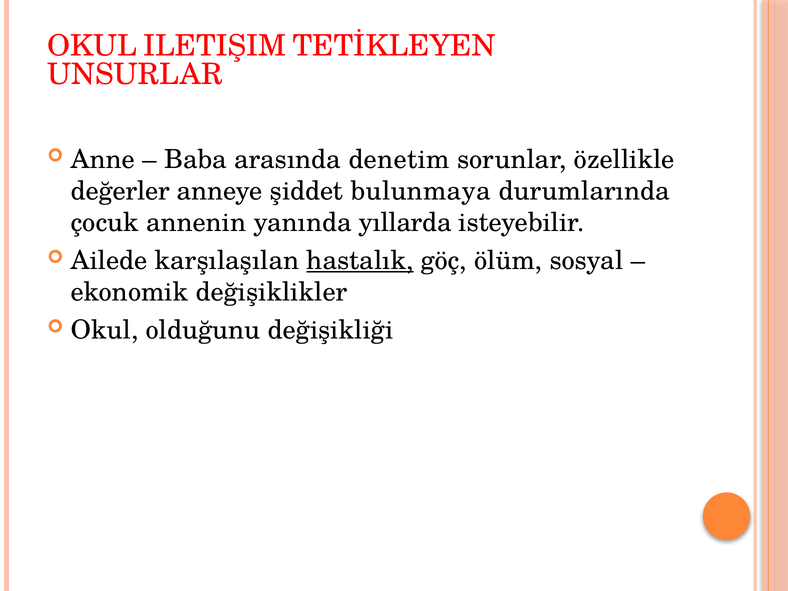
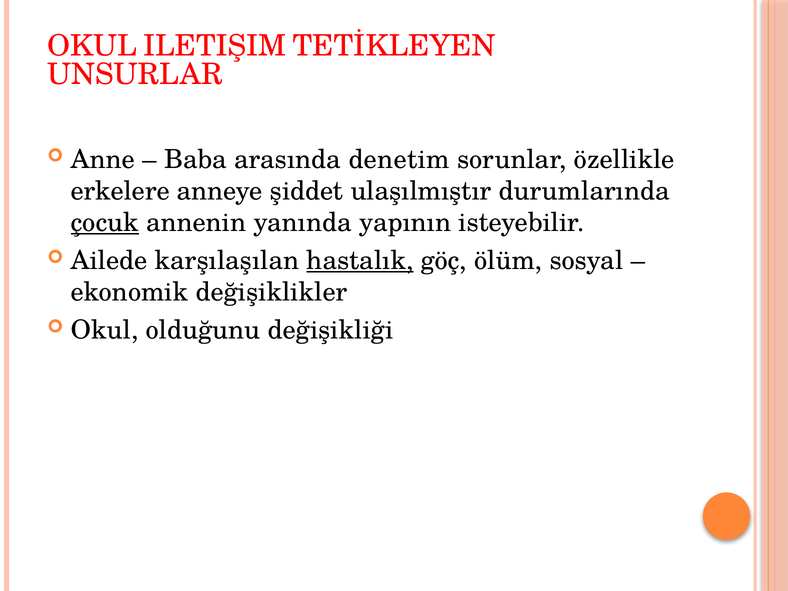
değerler: değerler -> erkelere (120, 191)
bulunmaya: bulunmaya -> ulaşılmıştır (421, 191)
çocuk underline: none -> present (105, 222)
yıllarda: yıllarda -> yapının (405, 222)
